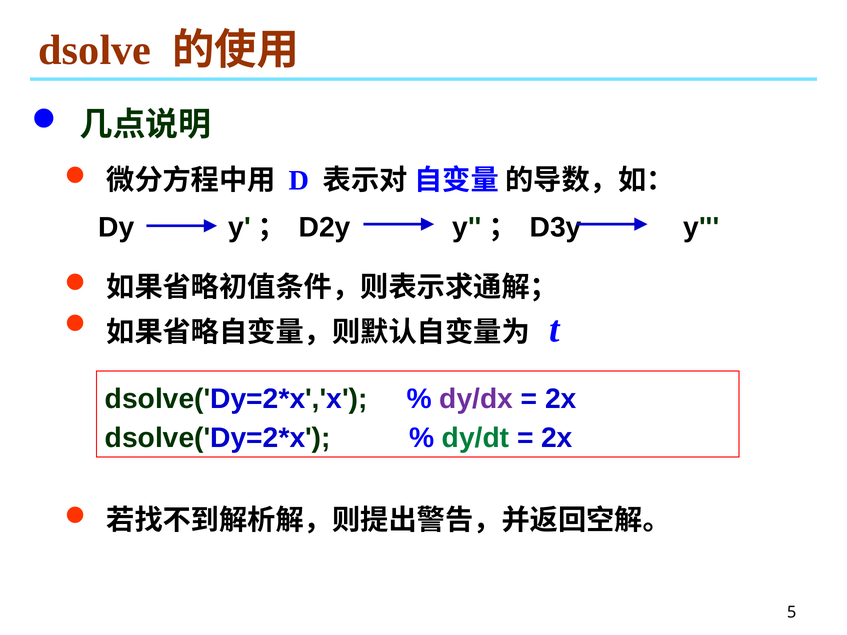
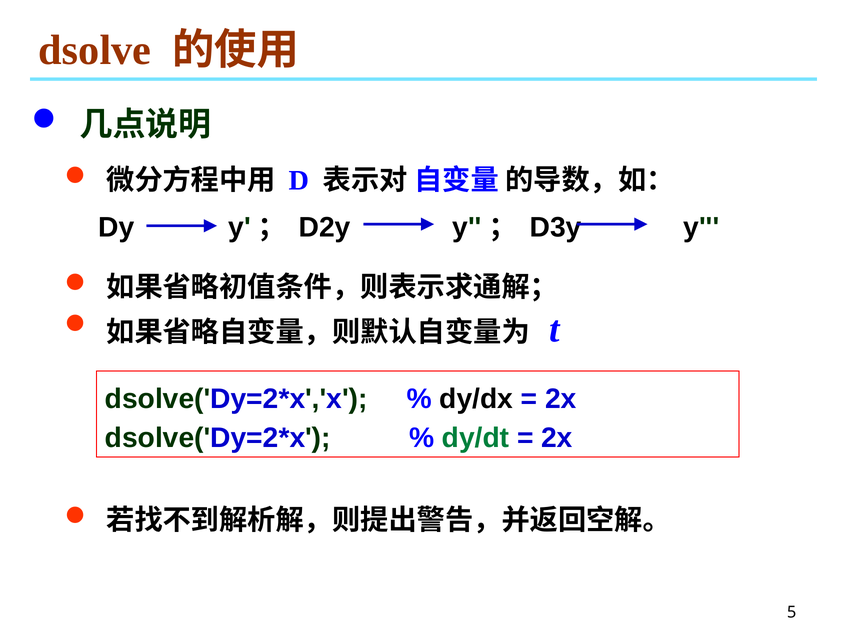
dy/dx colour: purple -> black (476, 399)
